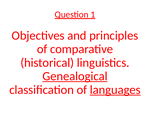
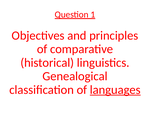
Genealogical underline: present -> none (75, 76)
